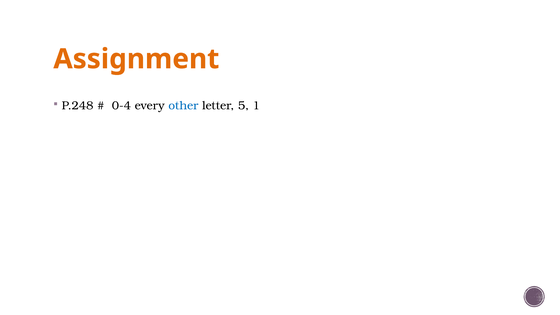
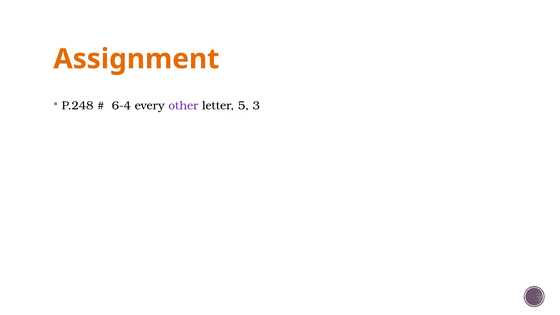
0-4: 0-4 -> 6-4 (121, 106)
other colour: blue -> purple (183, 106)
1: 1 -> 3 (256, 106)
